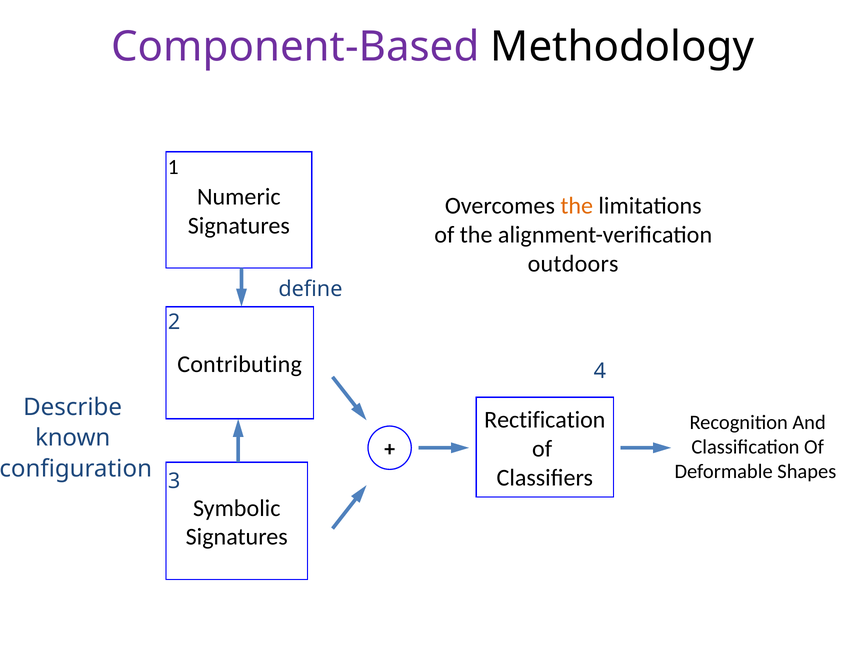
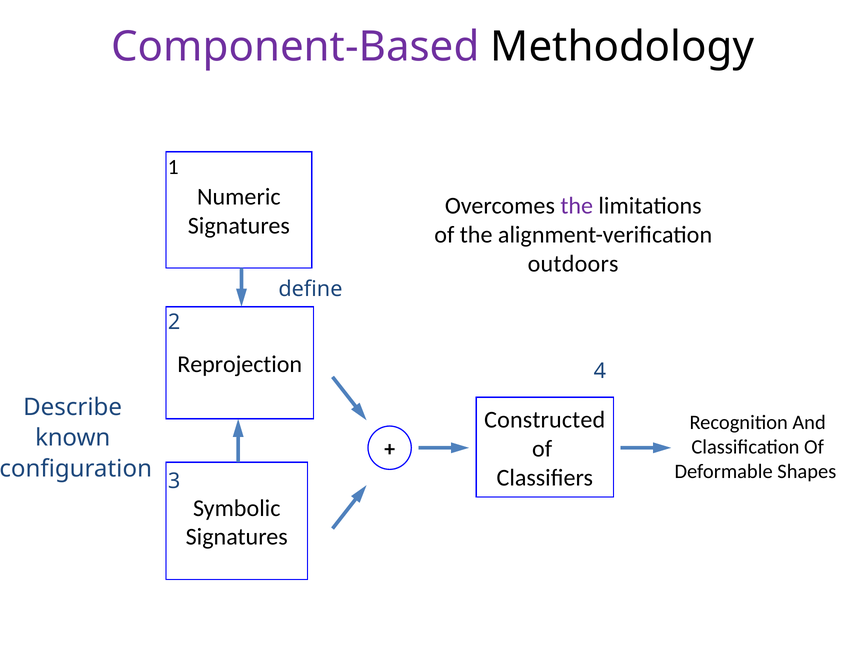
the colour: orange -> purple (577, 206)
Contributing: Contributing -> Reprojection (240, 364)
Rectification: Rectification -> Constructed (545, 420)
